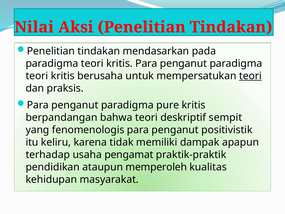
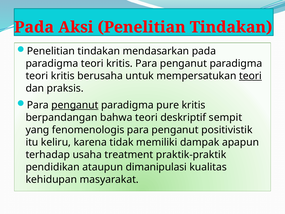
Nilai: Nilai -> Pada (34, 27)
penganut underline: none -> present (75, 105)
pengamat: pengamat -> treatment (129, 155)
memperoleh: memperoleh -> dimanipulasi (156, 167)
